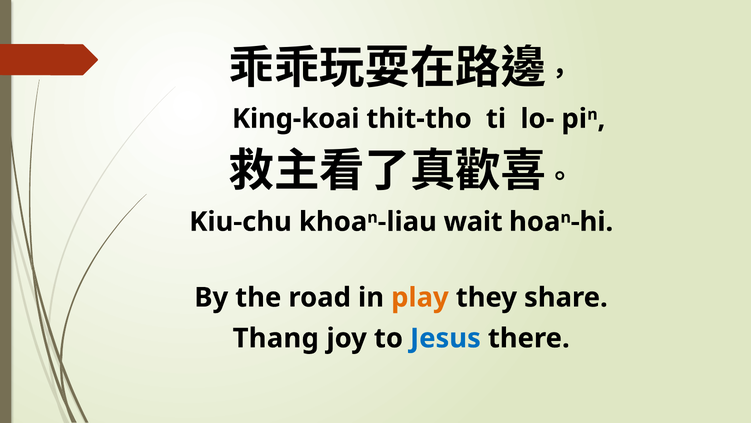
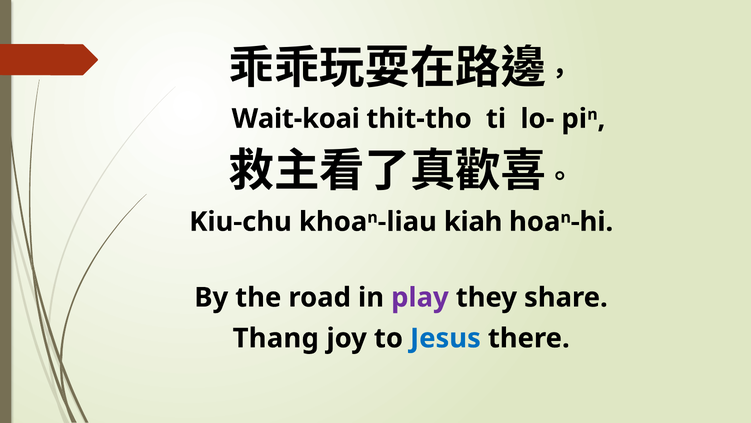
King-koai: King-koai -> Wait-koai (296, 119)
wait: wait -> kiah (473, 222)
play colour: orange -> purple (420, 297)
